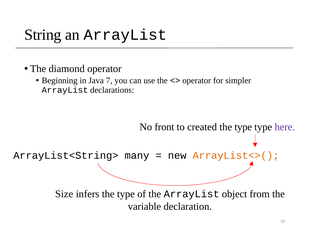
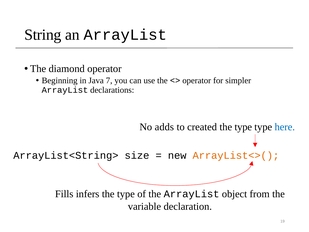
front: front -> adds (164, 127)
here colour: purple -> blue (285, 127)
many: many -> size (137, 155)
Size: Size -> Fills (64, 194)
